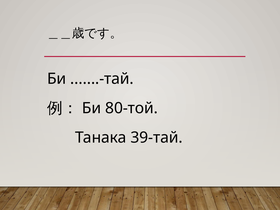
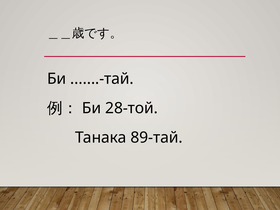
80-той: 80-той -> 28-той (132, 108)
39-тай: 39-тай -> 89-тай (156, 138)
